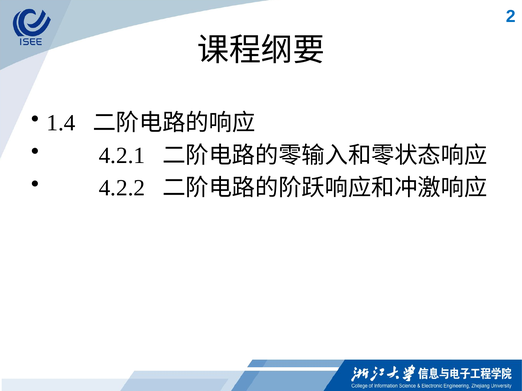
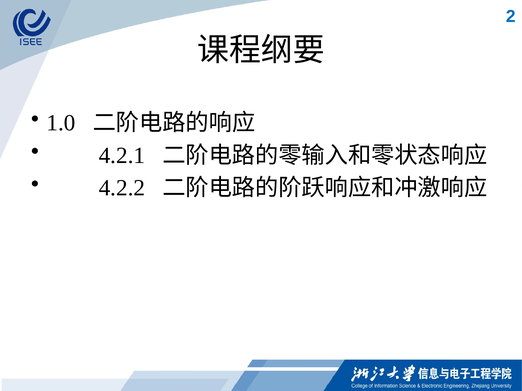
1.4: 1.4 -> 1.0 (61, 123)
